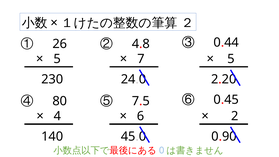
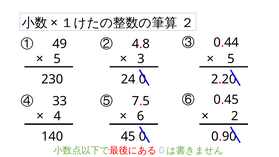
26: 26 -> 49 (60, 44)
7: 7 -> 3 (141, 59)
80: 80 -> 33 (60, 101)
